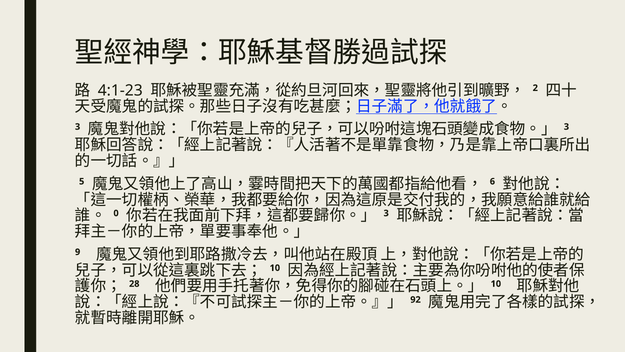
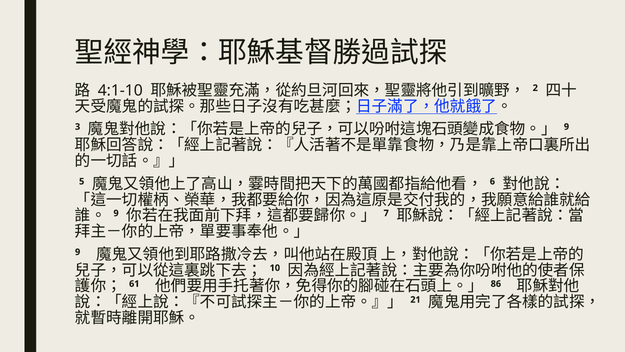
4:1-23: 4:1-23 -> 4:1-10 (120, 90)
3: 3 -> 9 (566, 127)
0: 0 -> 9 (116, 213)
3: 3 -> 7 (386, 213)
28: 28 -> 61 (134, 283)
10: 10 -> 86 (496, 283)
92: 92 -> 21 (415, 299)
